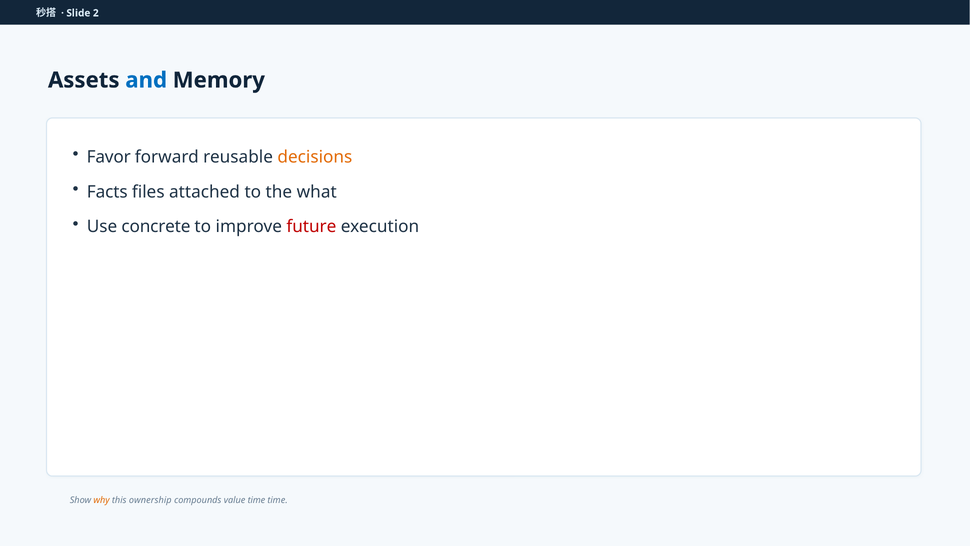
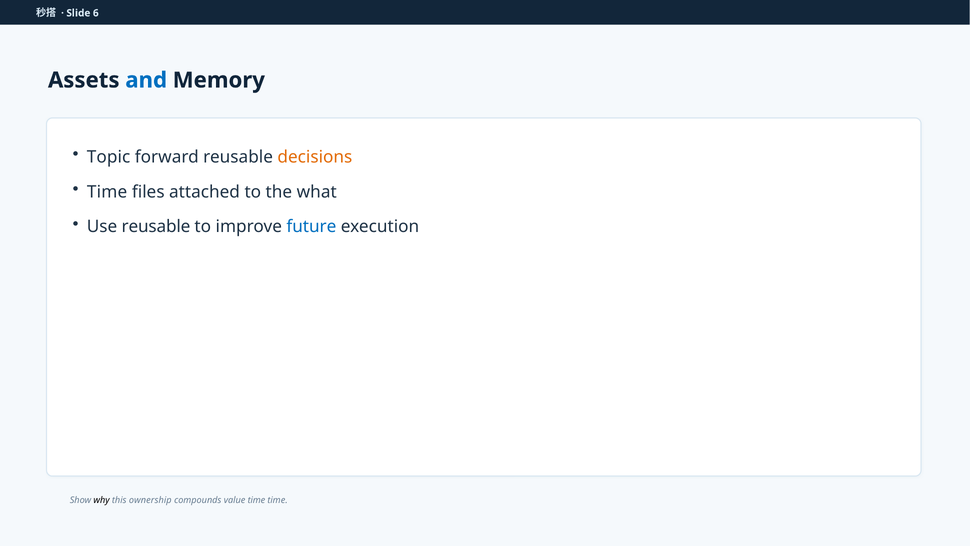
2: 2 -> 6 (96, 13)
Favor: Favor -> Topic (109, 157)
Facts: Facts -> Time (107, 192)
Use concrete: concrete -> reusable (156, 227)
future colour: red -> blue (311, 227)
why colour: orange -> black (102, 500)
